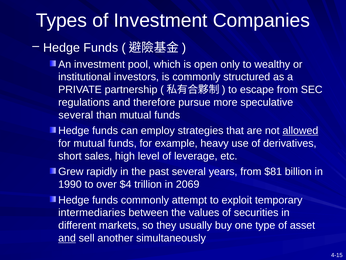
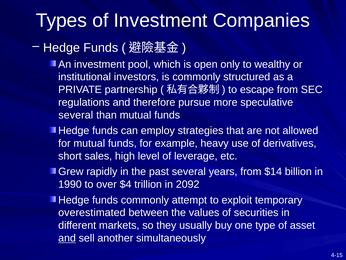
allowed underline: present -> none (300, 130)
$81: $81 -> $14 (273, 171)
2069: 2069 -> 2092 (188, 184)
intermediaries: intermediaries -> overestimated (92, 212)
